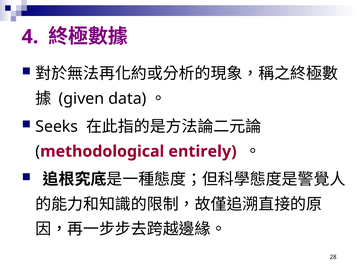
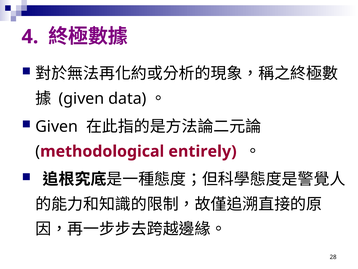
Seeks: Seeks -> Given (57, 126)
